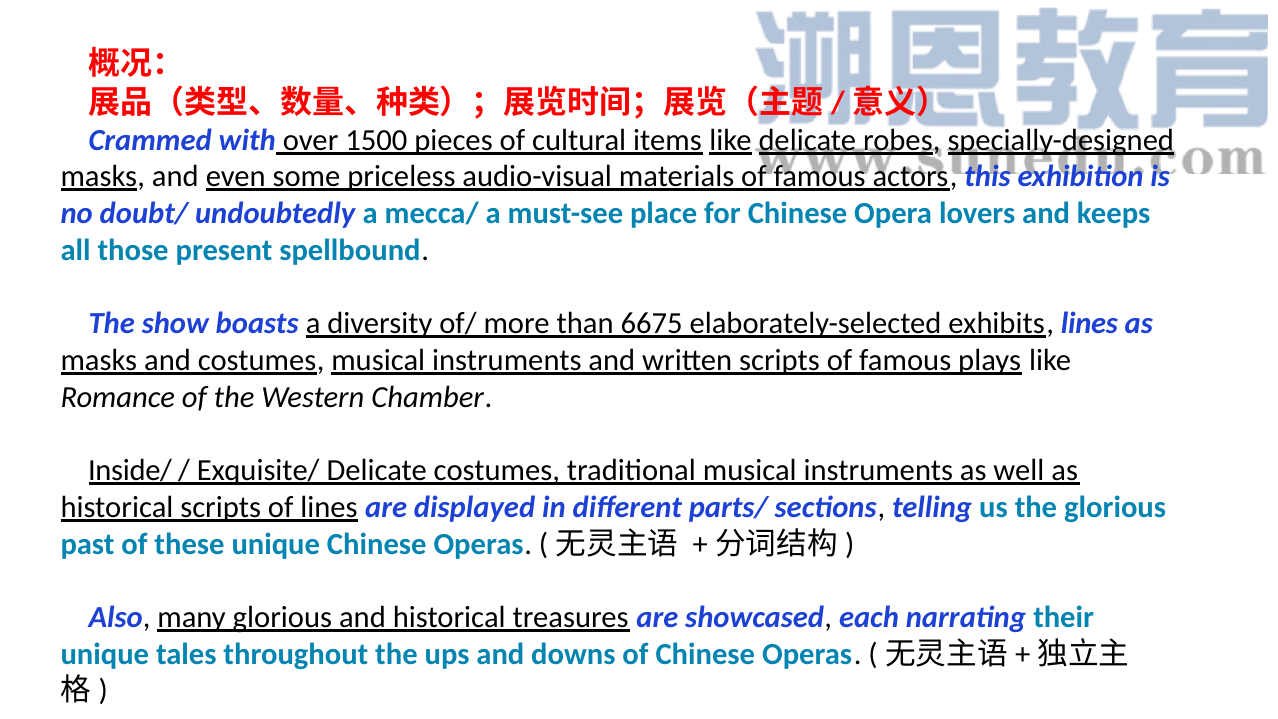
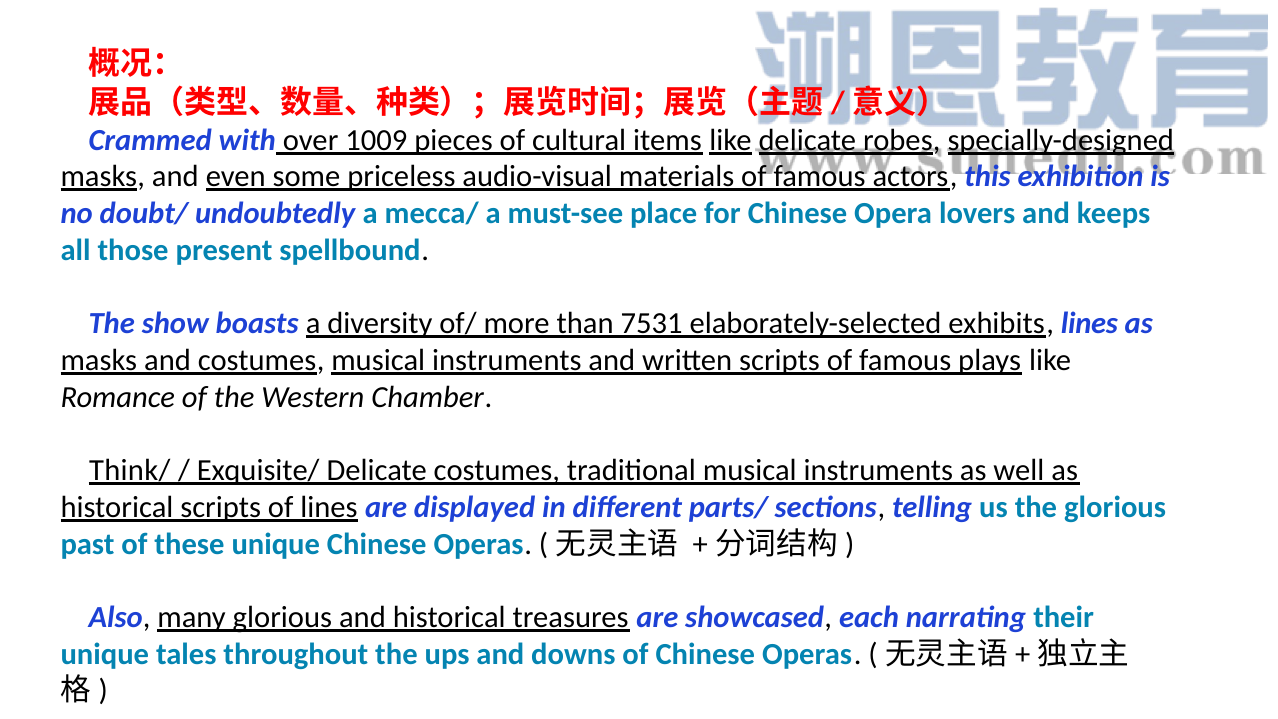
1500: 1500 -> 1009 (376, 140)
6675: 6675 -> 7531 (652, 324)
Inside/: Inside/ -> Think/ (130, 470)
